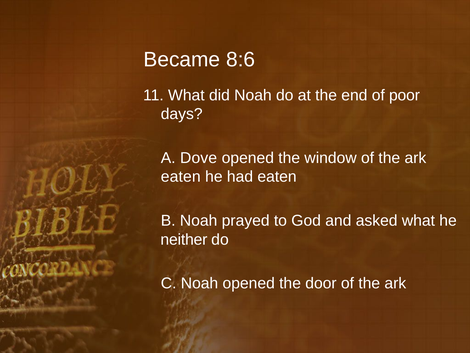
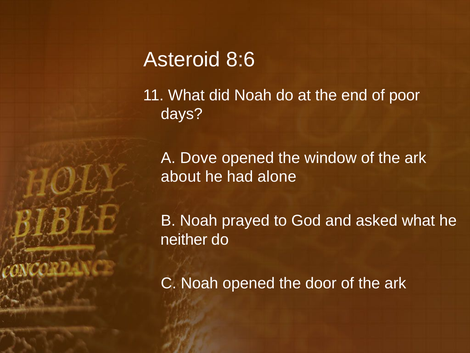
Became: Became -> Asteroid (182, 59)
eaten: eaten -> about (181, 177)
had eaten: eaten -> alone (277, 177)
